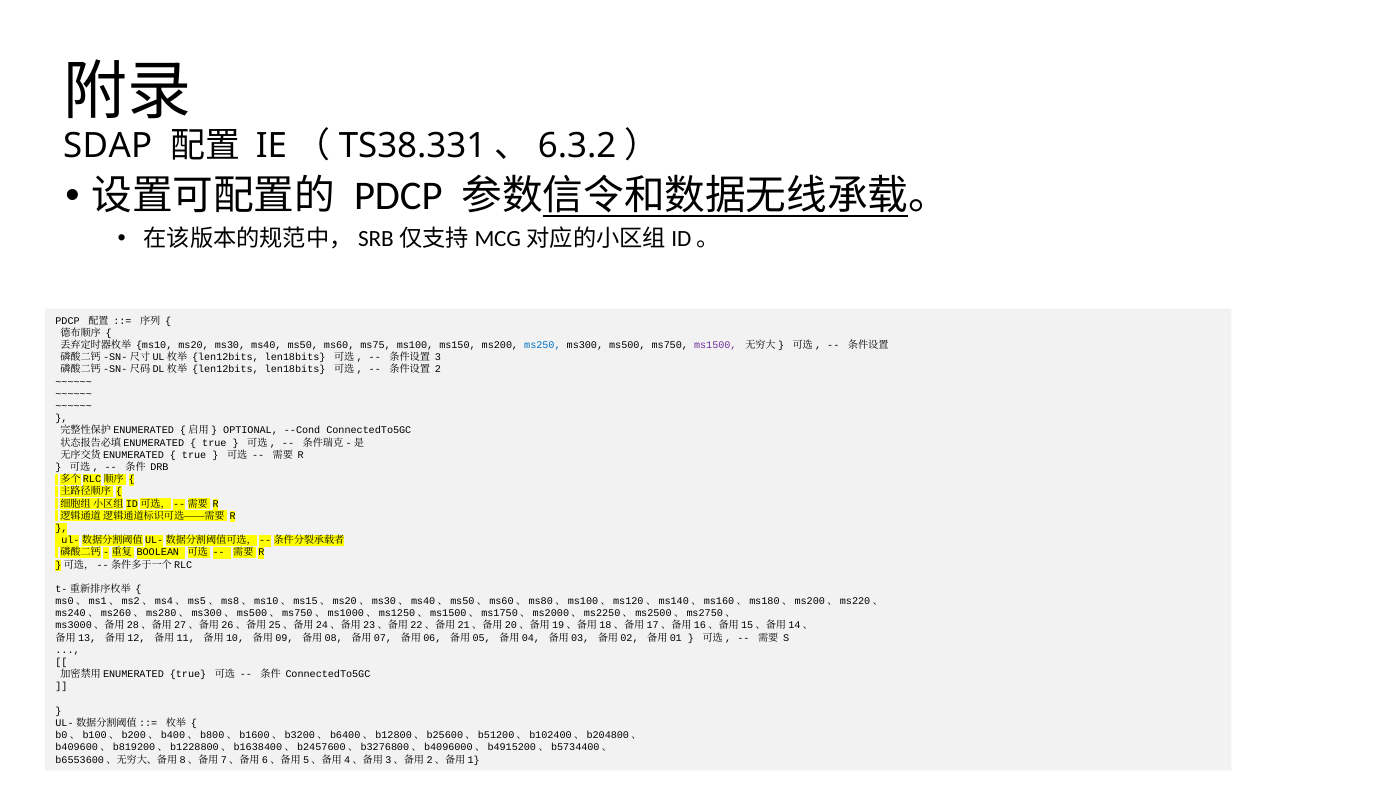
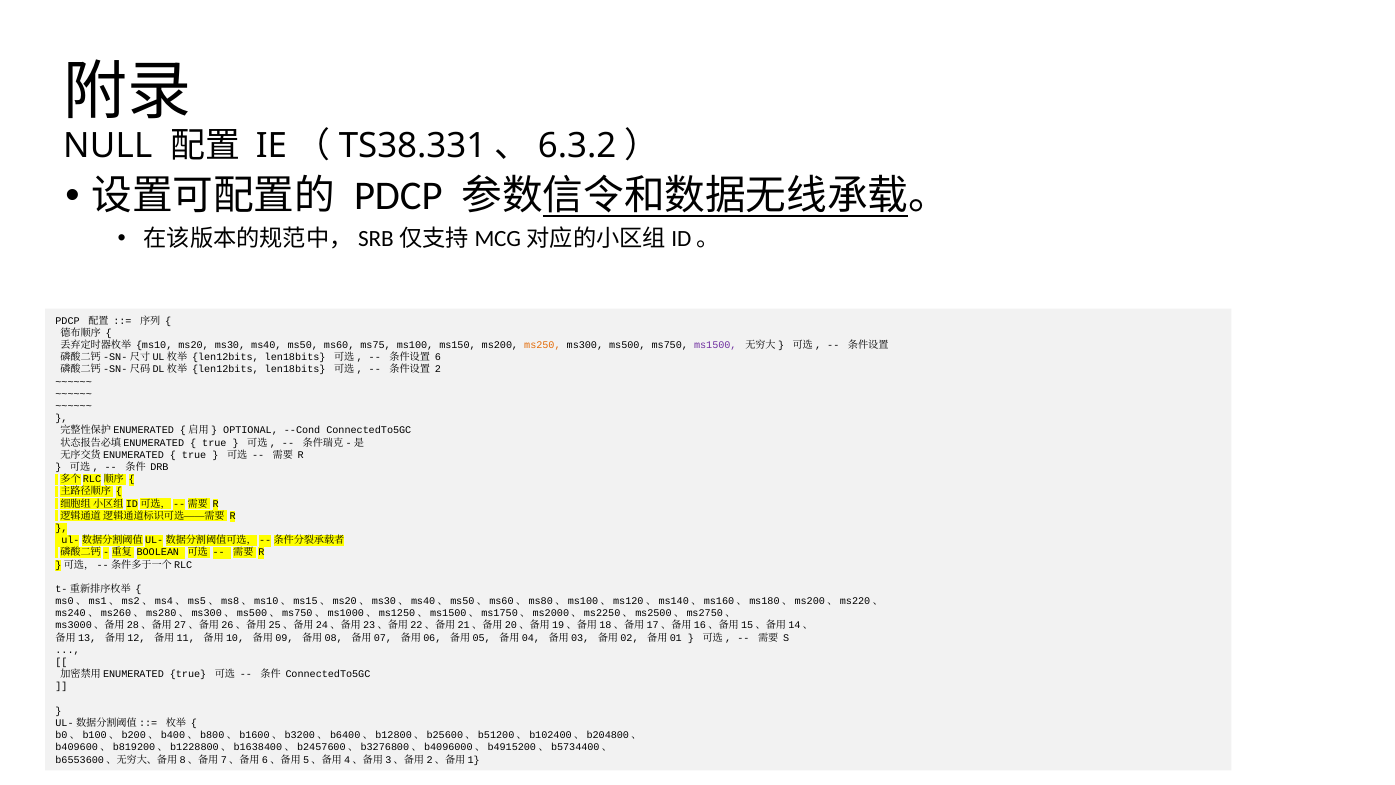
SDAP: SDAP -> NULL (108, 146)
ms250 colour: blue -> orange (542, 345)
3: 3 -> 6 (438, 357)
